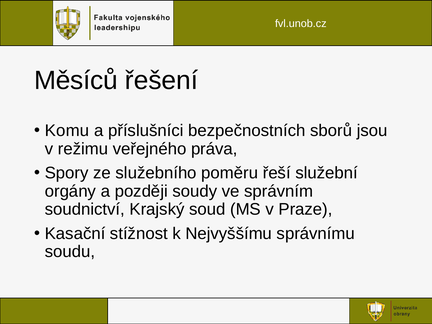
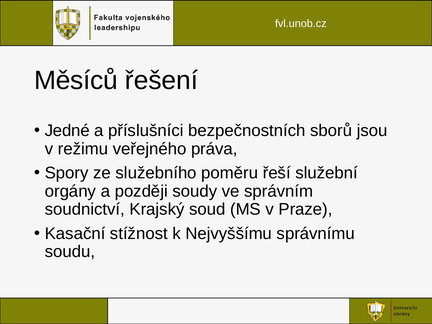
Komu: Komu -> Jedné (67, 131)
